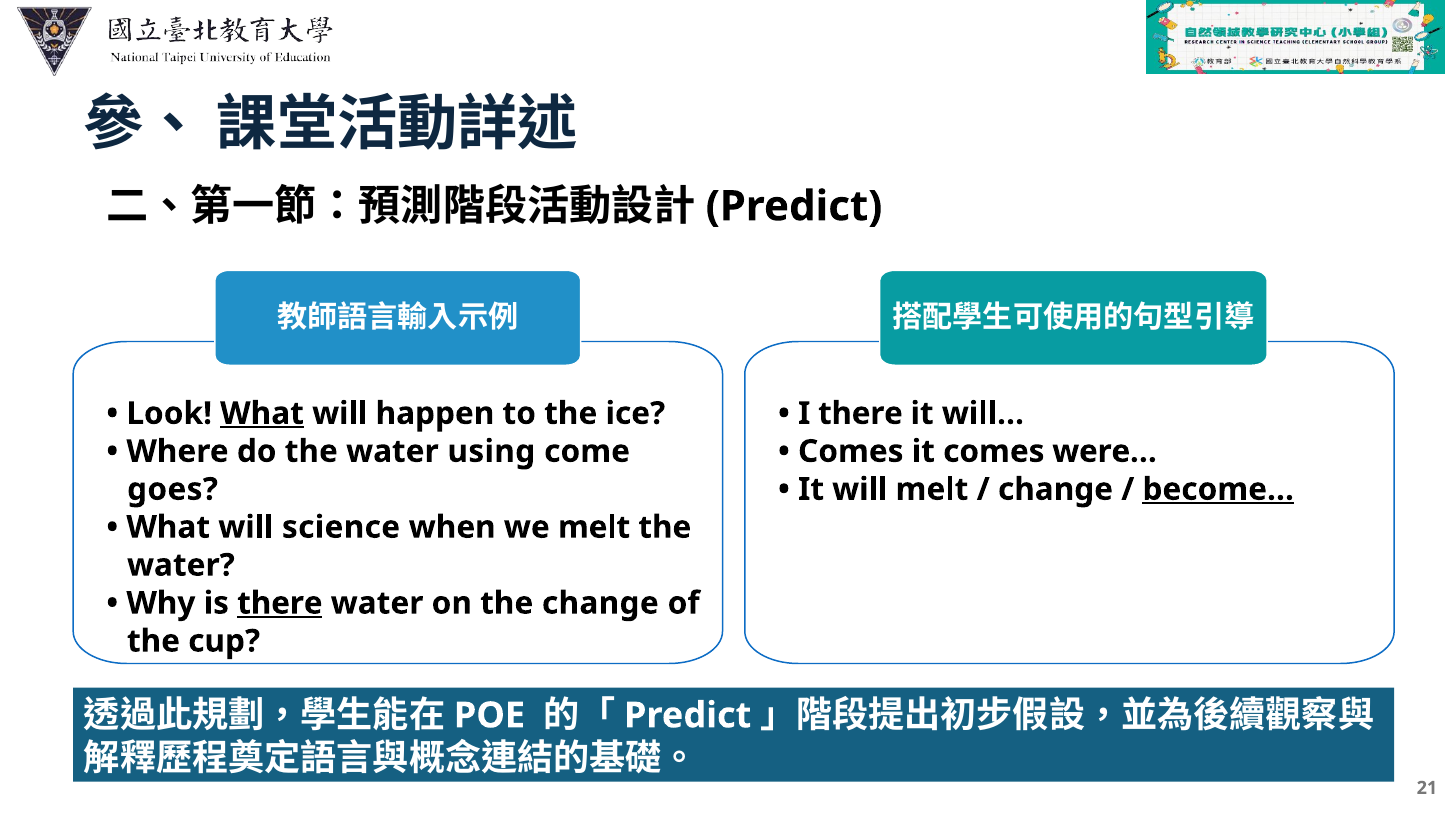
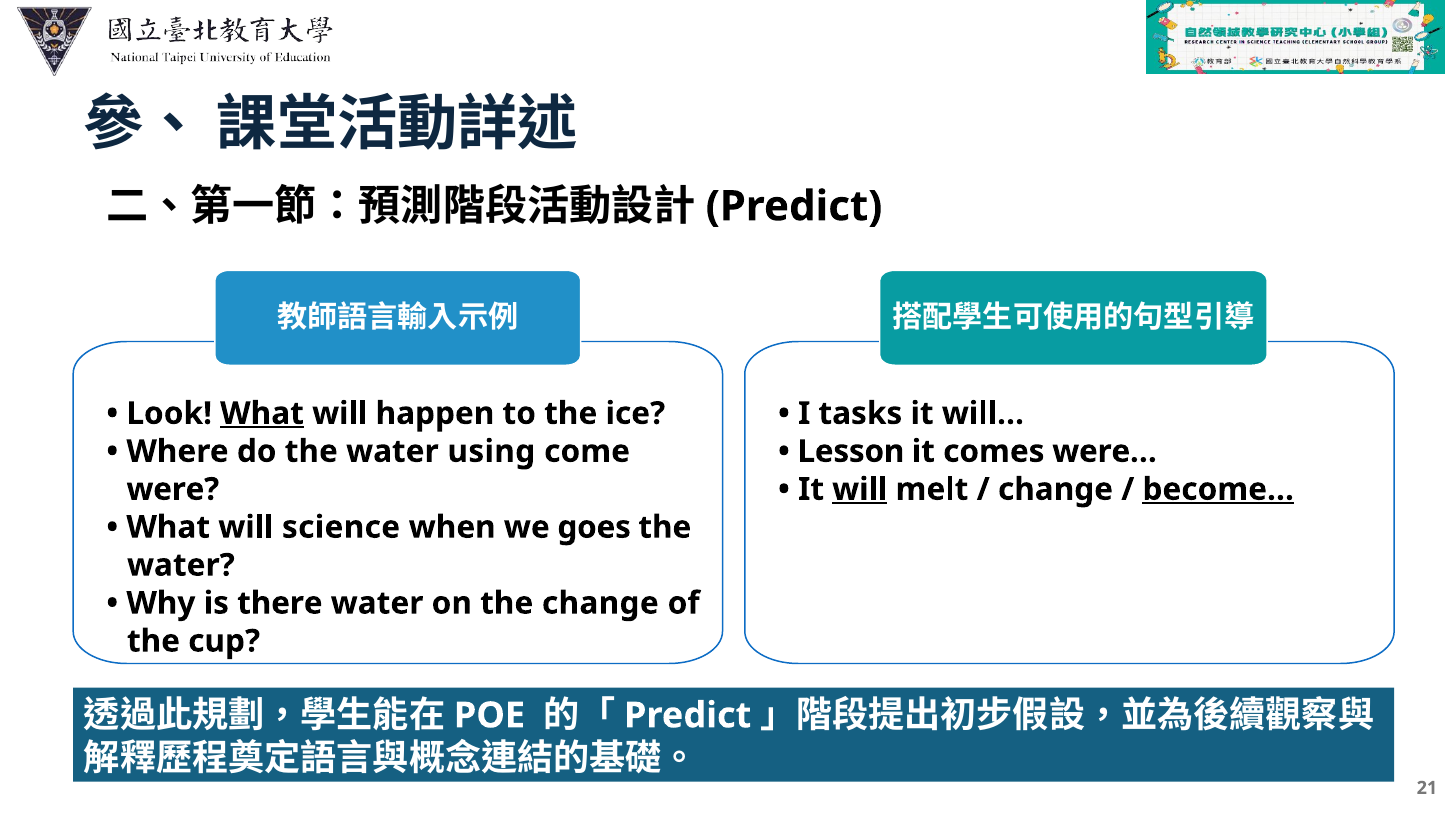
I there: there -> tasks (860, 413)
Comes: Comes -> Lesson (851, 451)
goes: goes -> were (173, 489)
will underline: none -> present (860, 489)
we melt: melt -> goes (594, 527)
there underline: present -> none (280, 603)
